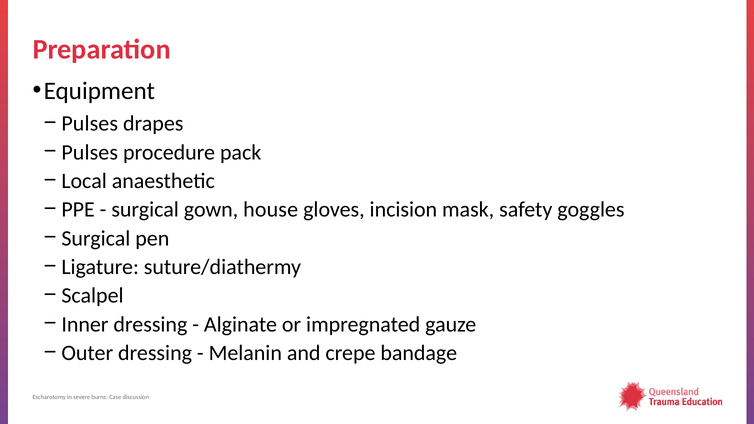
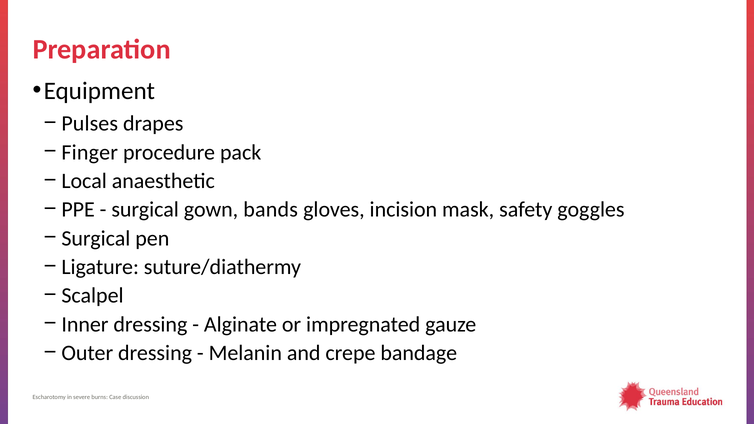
Pulses: Pulses -> Finger (90, 152)
house: house -> bands (271, 210)
